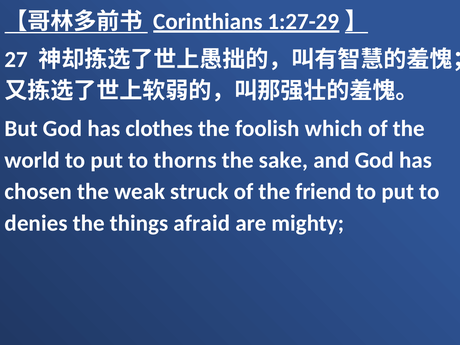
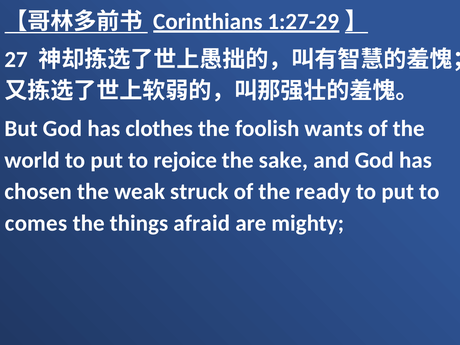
which: which -> wants (334, 129)
thorns: thorns -> rejoice (185, 160)
friend: friend -> ready (323, 192)
denies: denies -> comes (36, 223)
